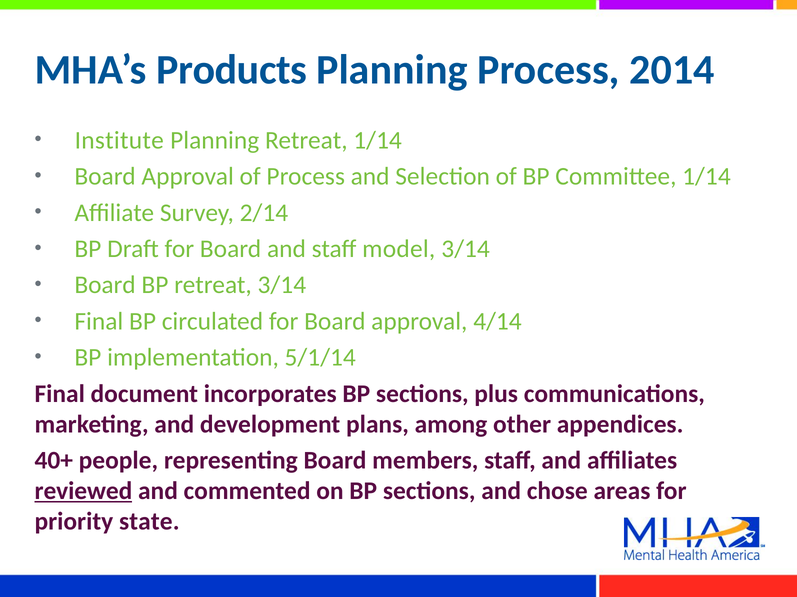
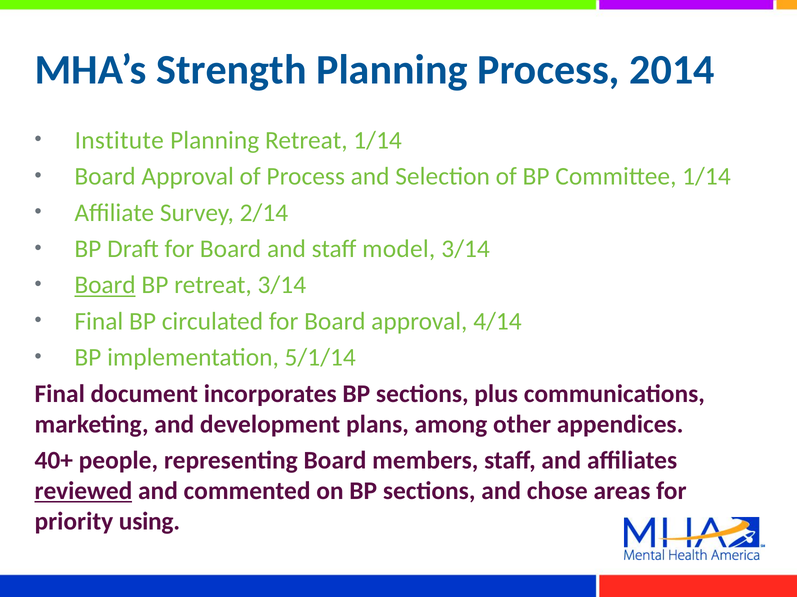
Products: Products -> Strength (231, 70)
Board underline: none -> present (105, 285)
state: state -> using (149, 522)
